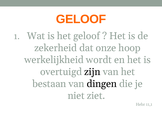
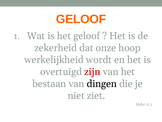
zijn colour: black -> red (92, 71)
